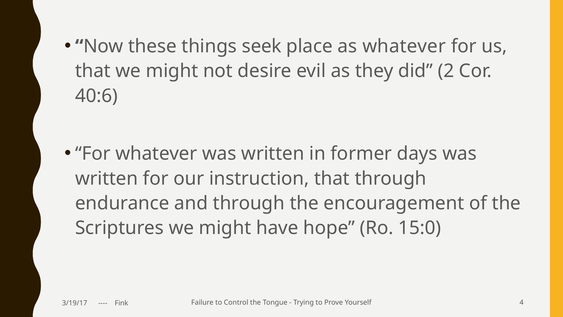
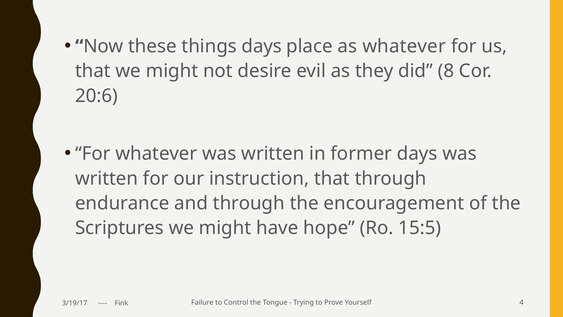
things seek: seek -> days (262, 46)
2: 2 -> 8 (446, 71)
40:6: 40:6 -> 20:6 (96, 96)
15:0: 15:0 -> 15:5 (420, 228)
